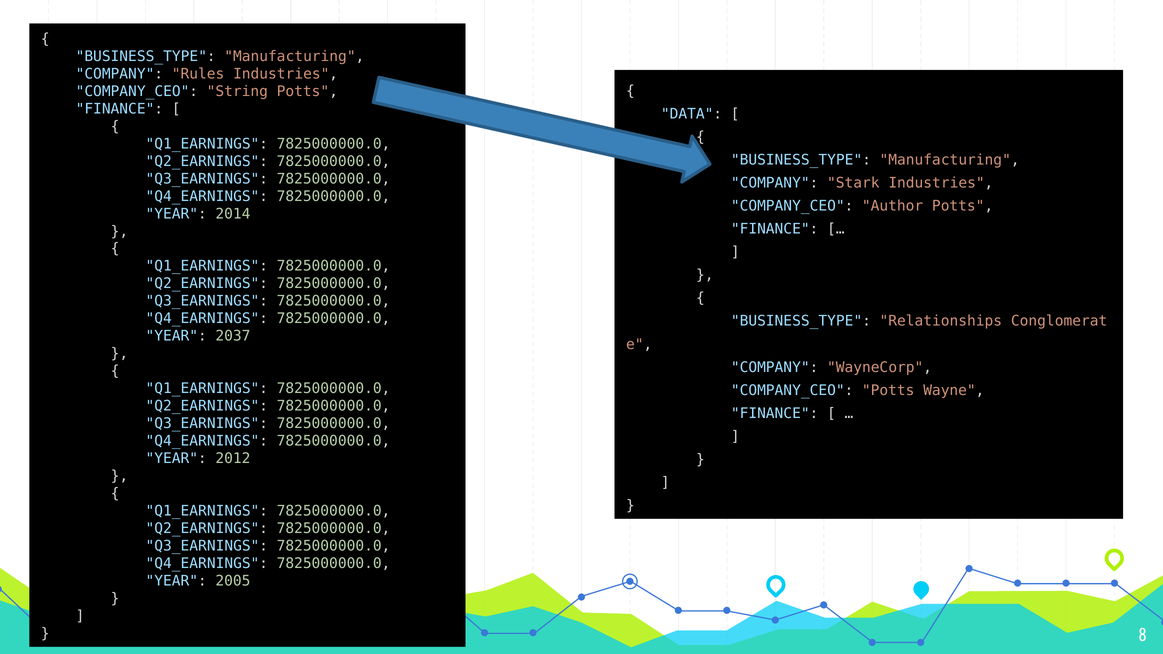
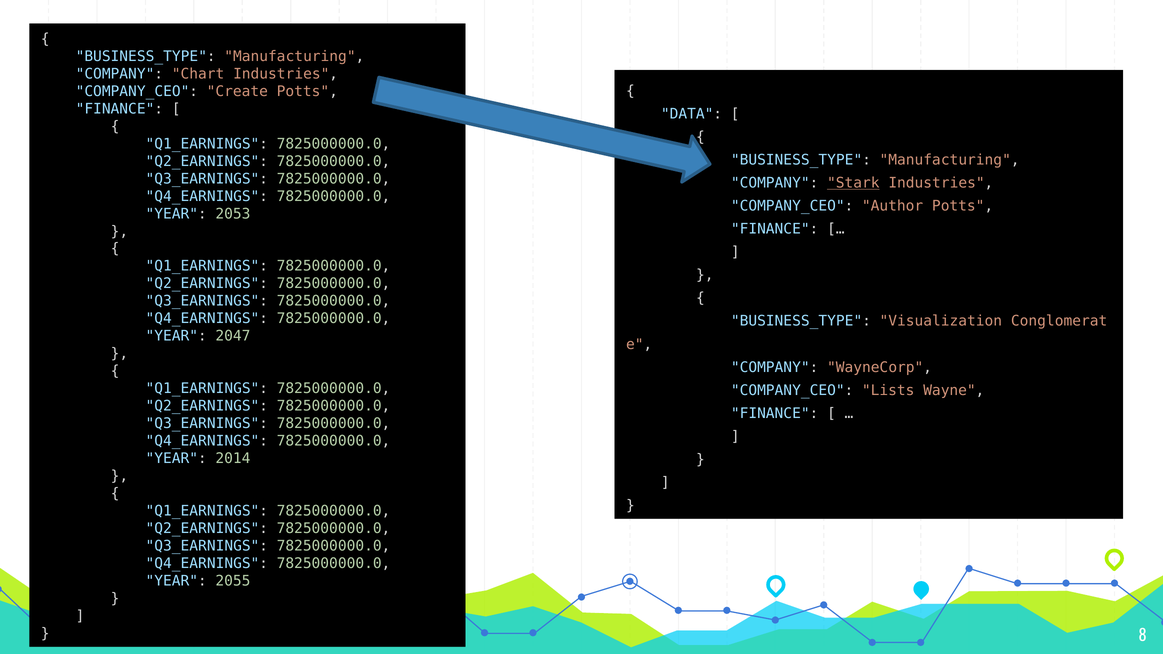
Rules: Rules -> Chart (198, 74)
String: String -> Create (237, 91)
Stark underline: none -> present (853, 183)
2014: 2014 -> 2053 (233, 214)
Relationships: Relationships -> Visualization (941, 321)
2037: 2037 -> 2047 (233, 336)
COMPANY_CEO Potts: Potts -> Lists (888, 390)
2012: 2012 -> 2014 (233, 459)
2005: 2005 -> 2055 (233, 581)
